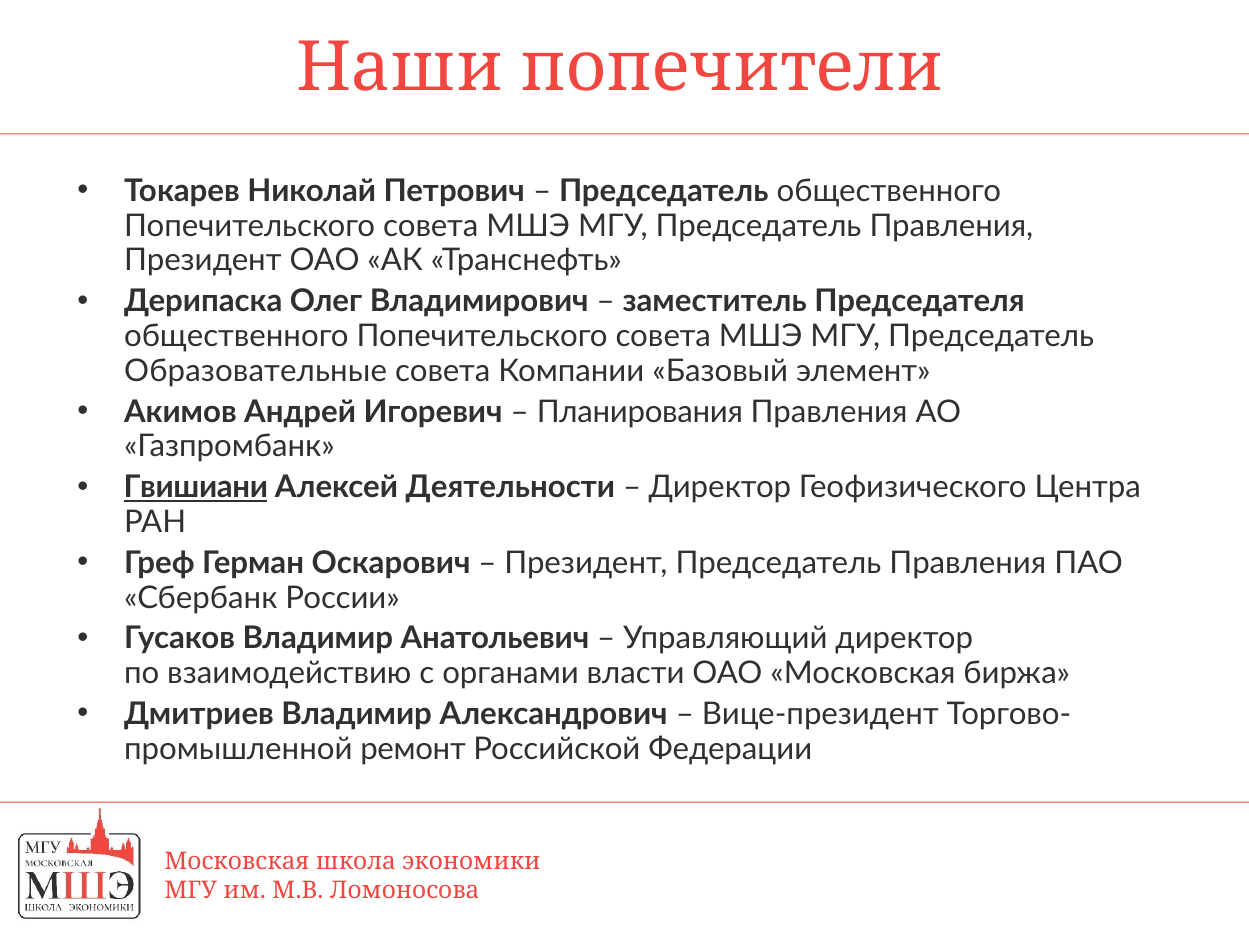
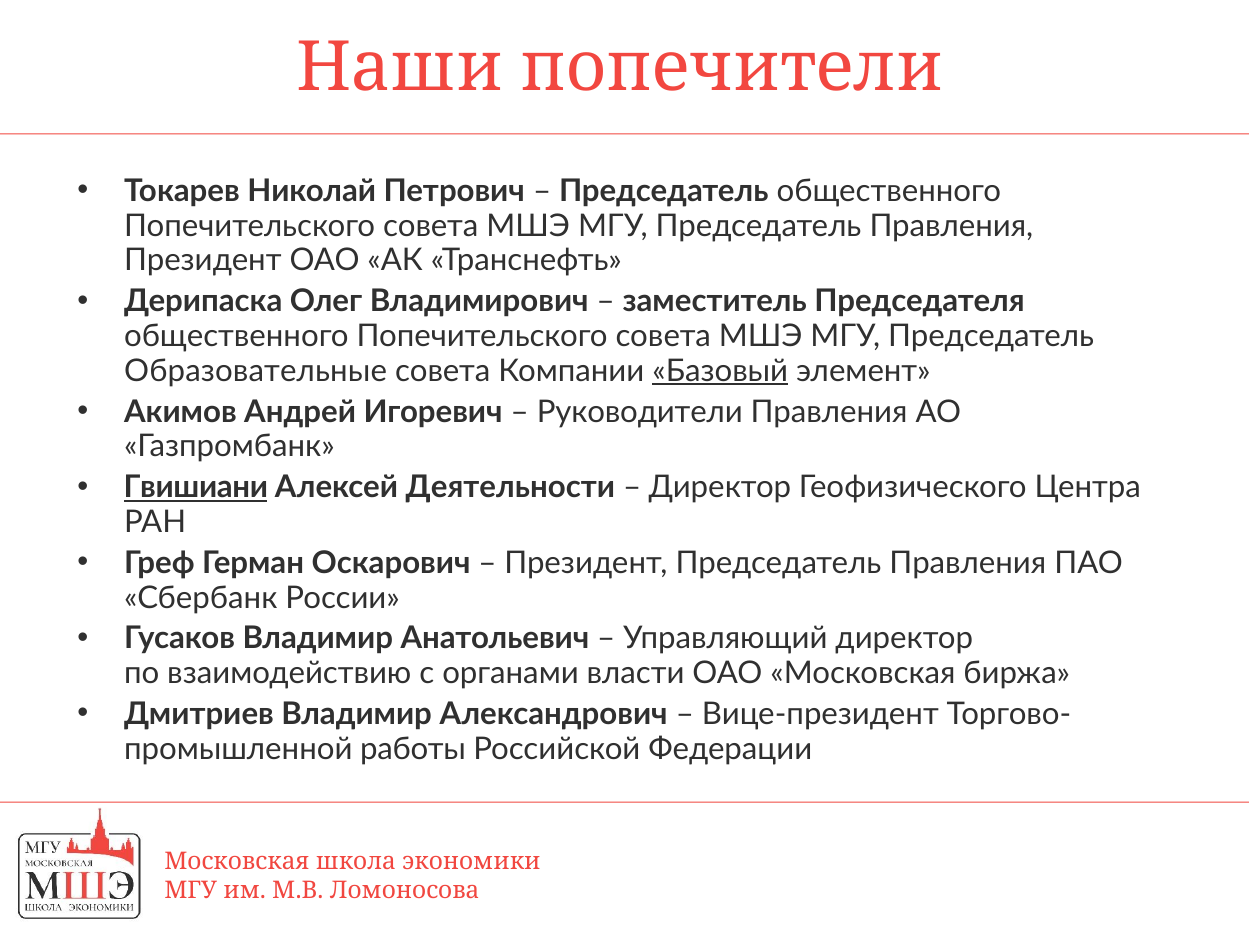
Базовый underline: none -> present (720, 371)
Планирования: Планирования -> Руководители (640, 412)
ремонт: ремонт -> работы (413, 750)
